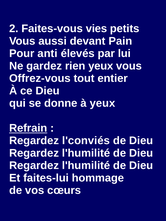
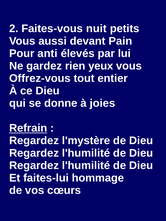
vies: vies -> nuit (96, 29)
à yeux: yeux -> joies (102, 103)
l'conviés: l'conviés -> l'mystère (86, 141)
